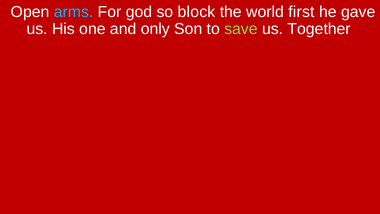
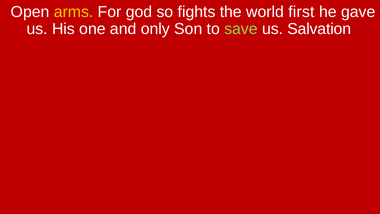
arms colour: light blue -> yellow (74, 12)
block: block -> fights (197, 12)
Together: Together -> Salvation (319, 29)
